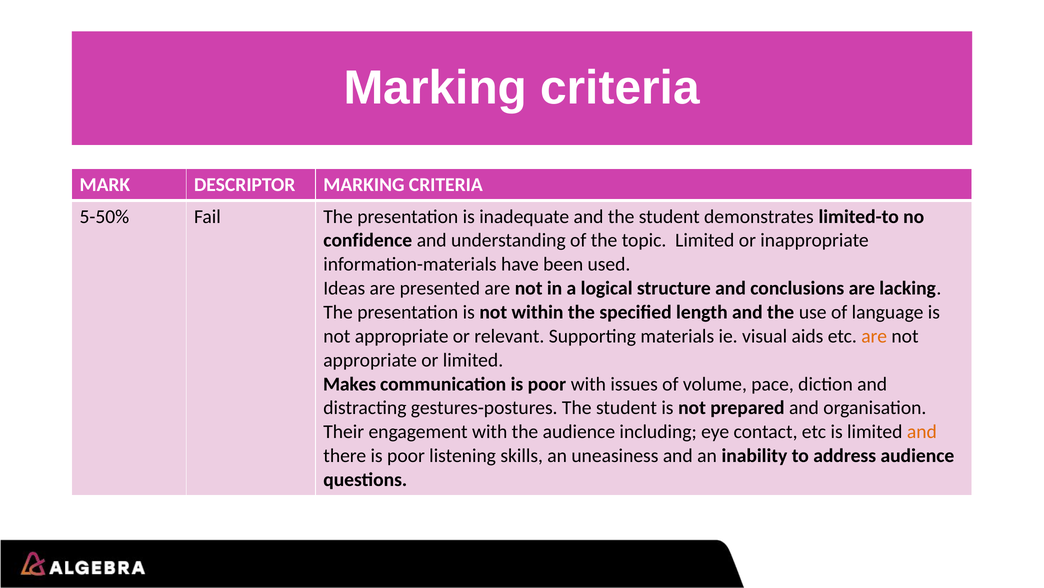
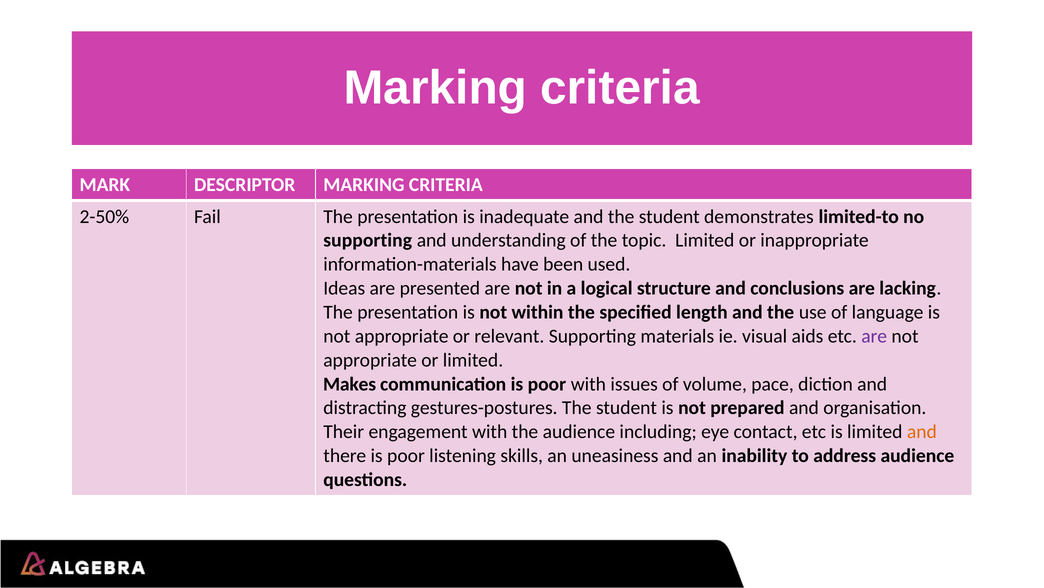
5-50%: 5-50% -> 2-50% (104, 216)
confidence: confidence -> supporting (368, 240)
are colour: orange -> purple (874, 336)
